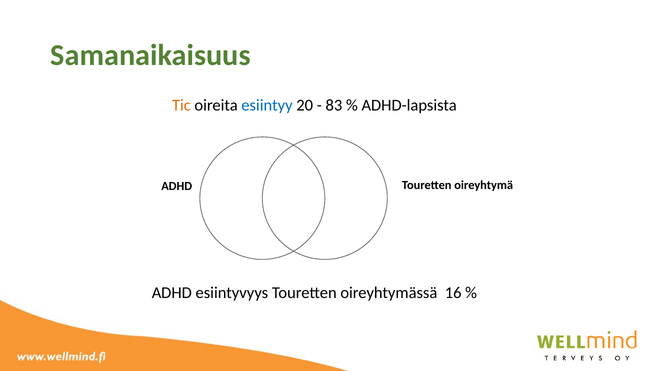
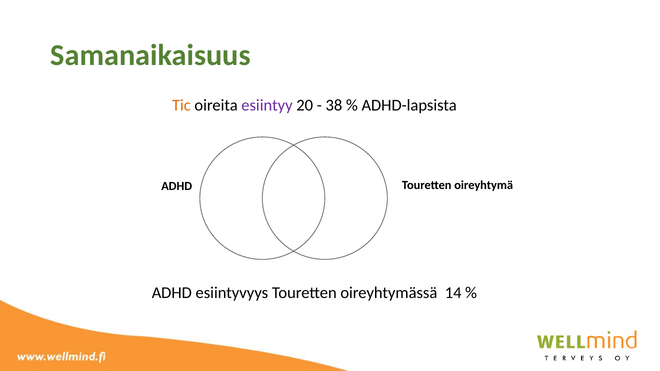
esiintyy colour: blue -> purple (267, 105)
83: 83 -> 38 (334, 105)
16: 16 -> 14 (453, 293)
